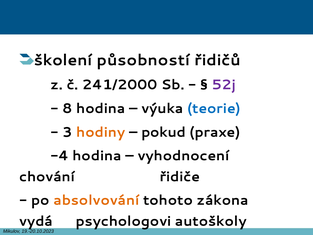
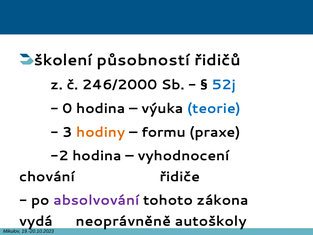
241/2000: 241/2000 -> 246/2000 (120, 85)
52j colour: purple -> blue (224, 85)
8: 8 -> 0 (67, 108)
pokud: pokud -> formu (164, 132)
-4: -4 -> -2 (60, 156)
absolvování colour: orange -> purple (96, 200)
psychologovi: psychologovi -> neoprávněně (123, 221)
